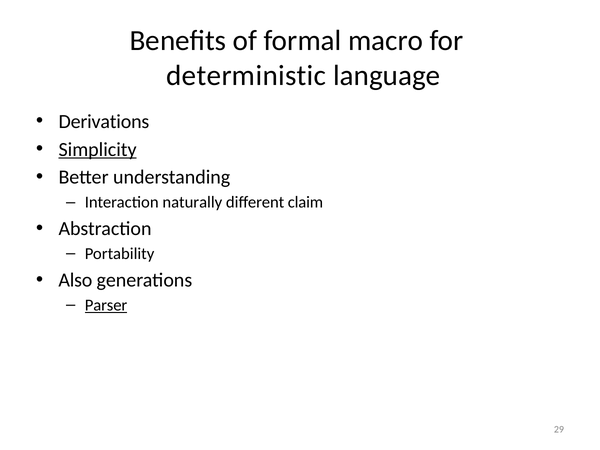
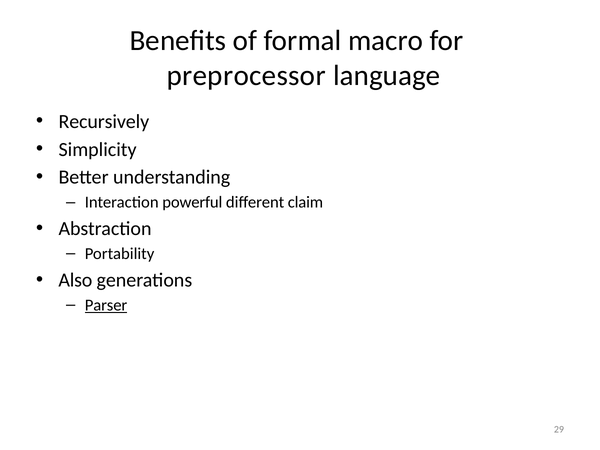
deterministic: deterministic -> preprocessor (246, 76)
Derivations: Derivations -> Recursively (104, 121)
Simplicity underline: present -> none (98, 149)
naturally: naturally -> powerful (192, 202)
